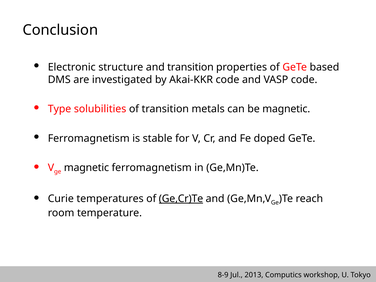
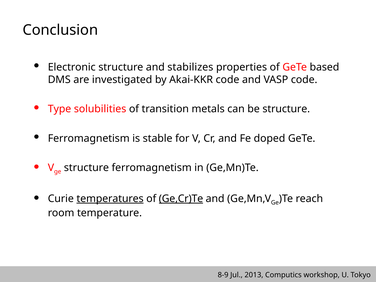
and transition: transition -> stabilizes (190, 67)
be magnetic: magnetic -> structure (286, 109)
magnetic: magnetic -> structure (86, 168)
temperatures underline: none -> present (110, 199)
